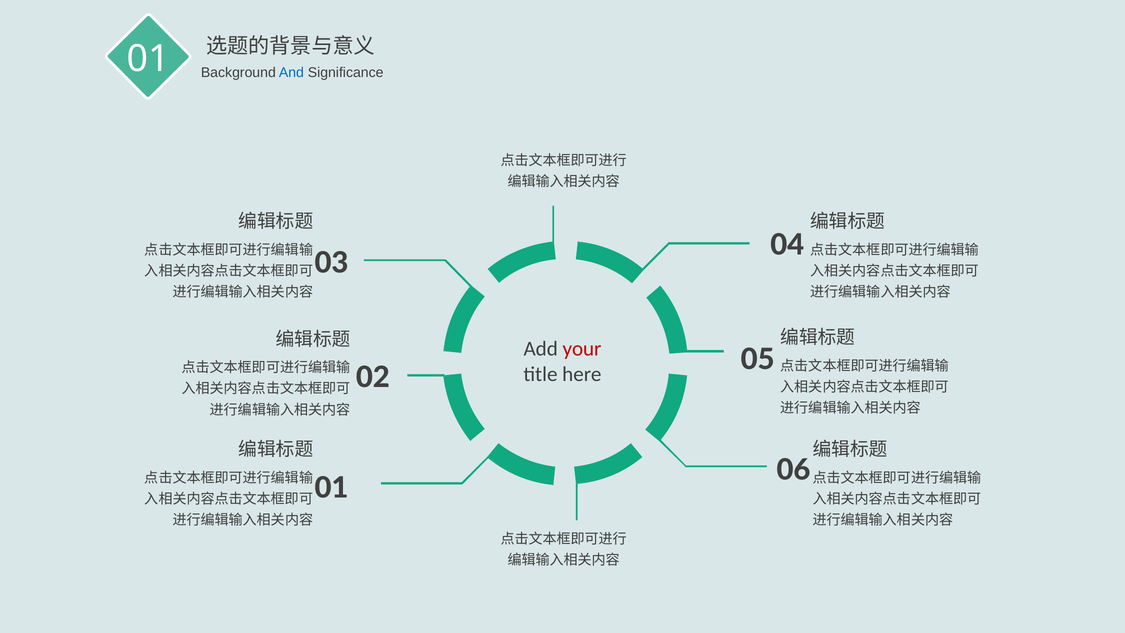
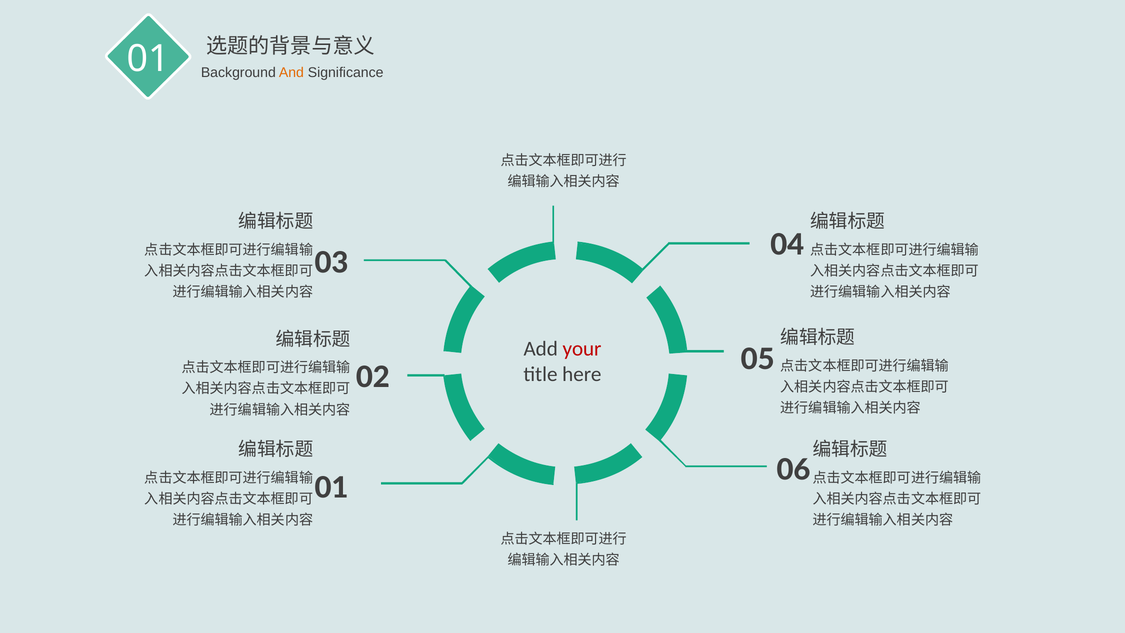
And colour: blue -> orange (291, 73)
